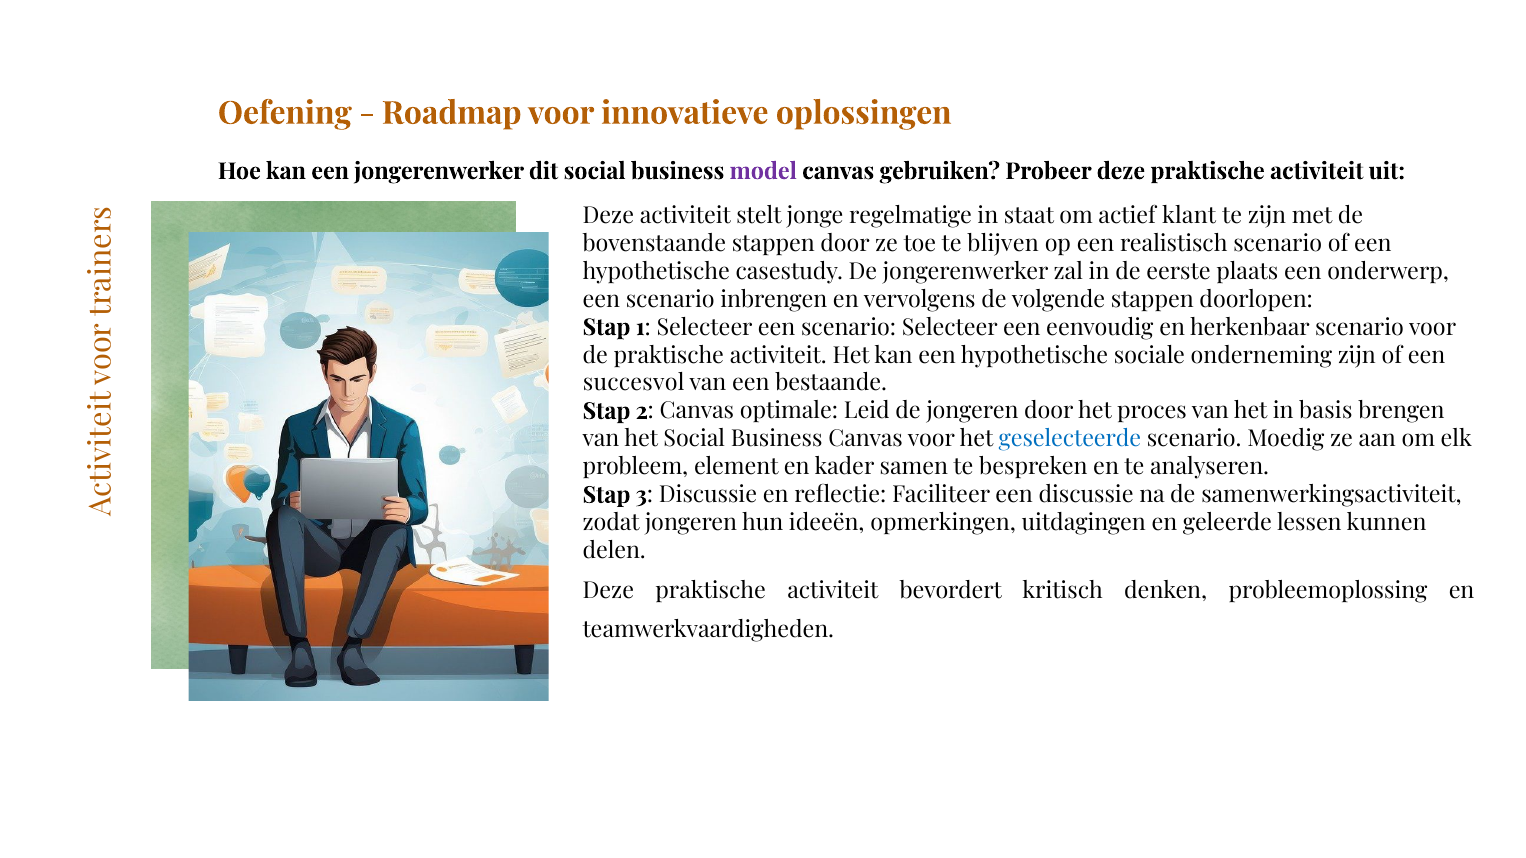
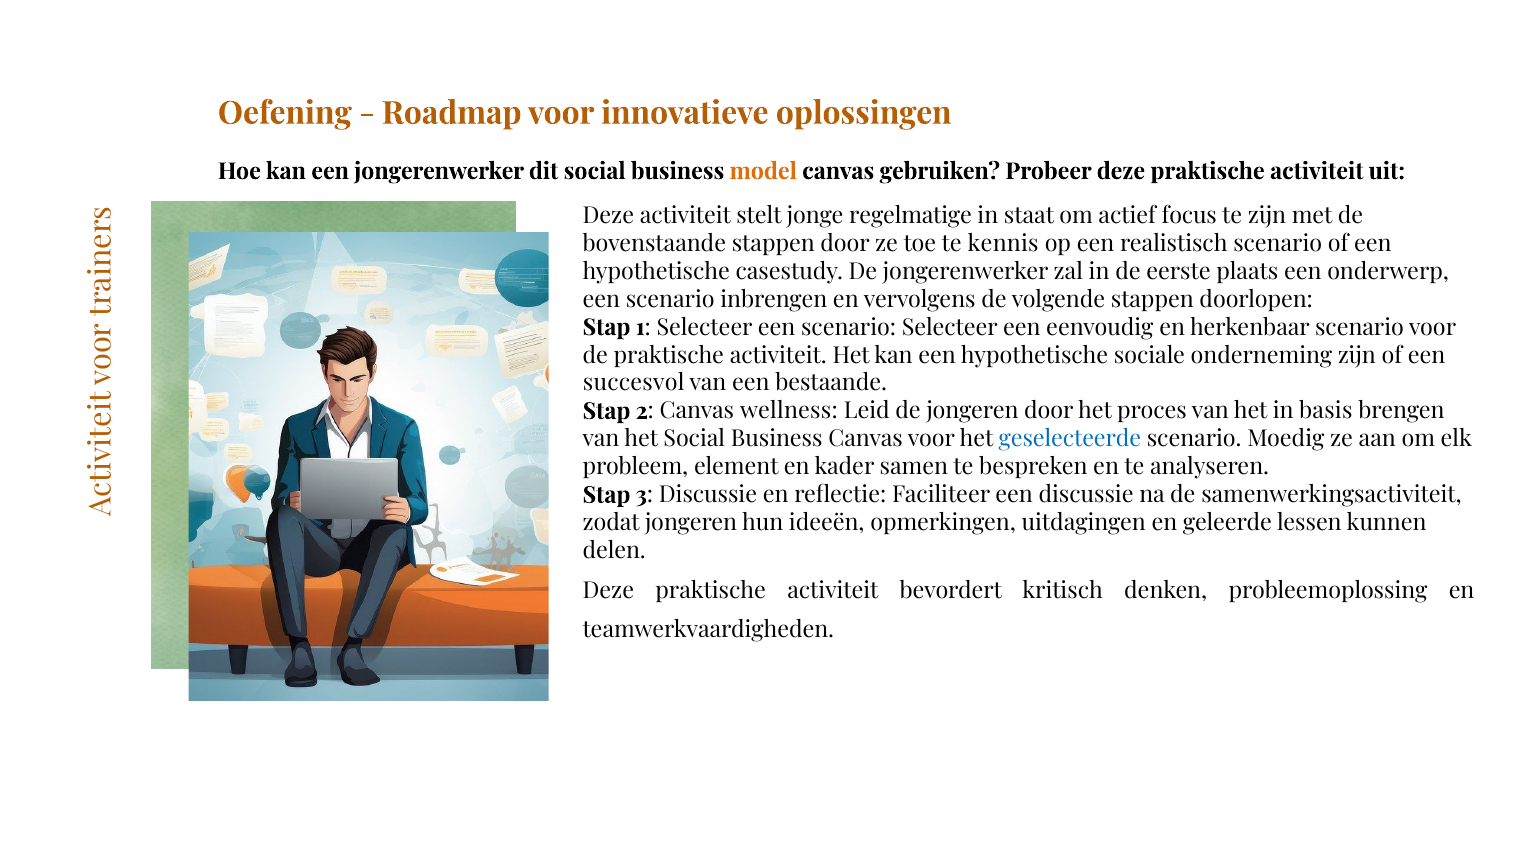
model colour: purple -> orange (763, 171)
klant: klant -> focus (1189, 216)
blijven: blijven -> kennis (1003, 244)
optimale: optimale -> wellness (789, 411)
